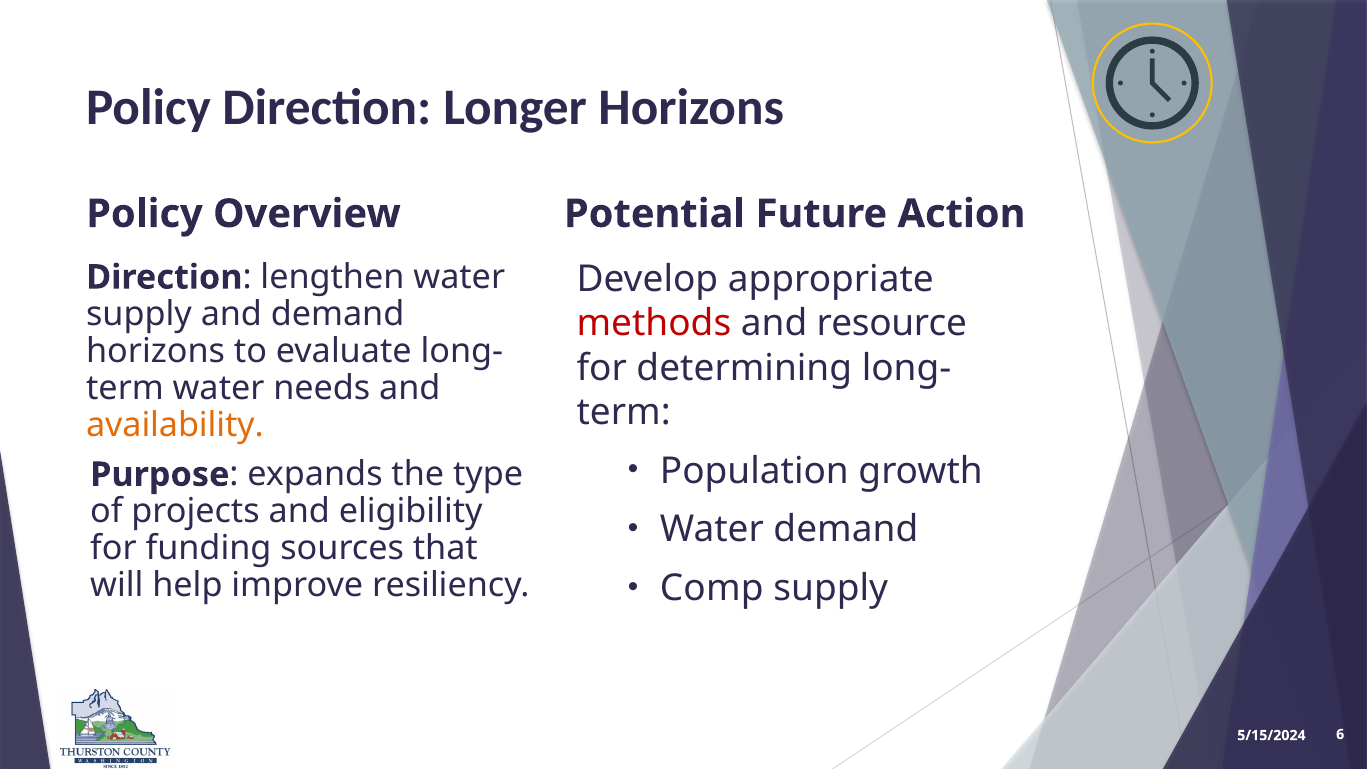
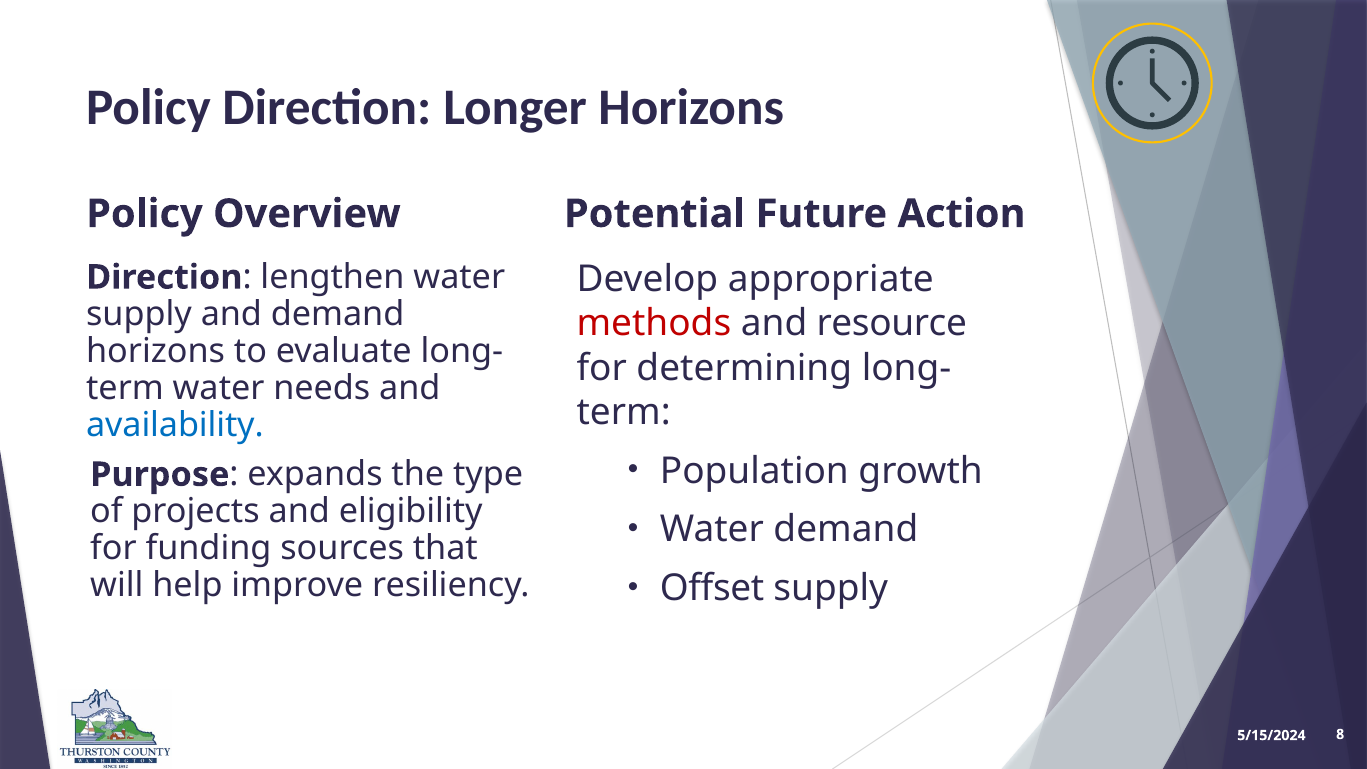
availability colour: orange -> blue (175, 425)
Comp: Comp -> Offset (712, 588)
6: 6 -> 8 (1340, 734)
